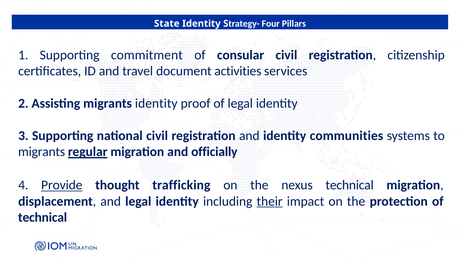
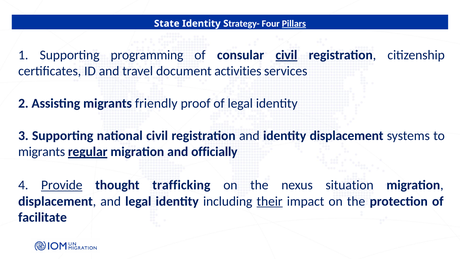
Pillars underline: none -> present (294, 24)
commitment: commitment -> programming (147, 55)
civil underline: none -> present (286, 55)
migrants identity: identity -> friendly (156, 103)
identity communities: communities -> displacement (347, 136)
nexus technical: technical -> situation (350, 185)
technical: technical -> facilitate (43, 217)
